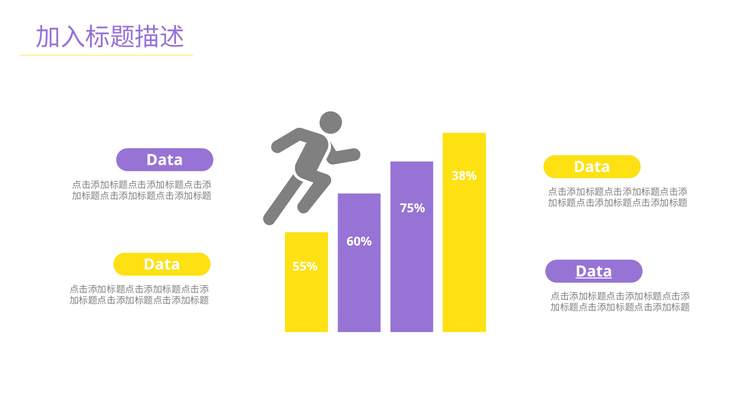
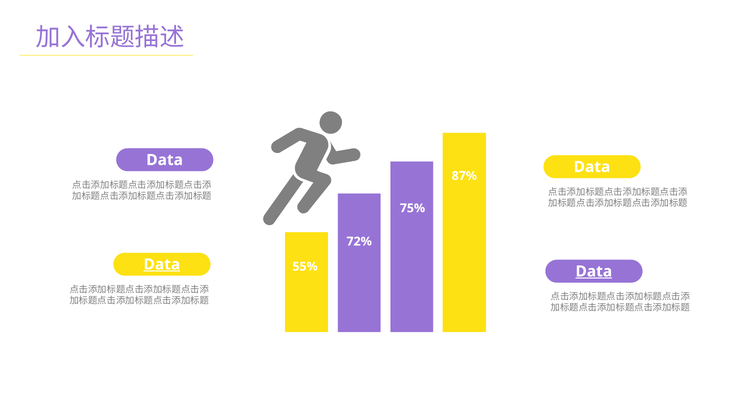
38%: 38% -> 87% (464, 176)
60%: 60% -> 72% (359, 242)
Data underline: none -> present (162, 265)
